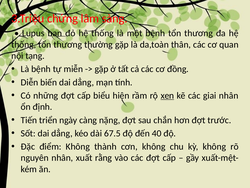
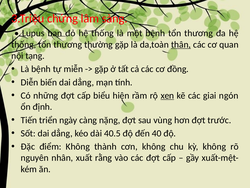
thân underline: none -> present (181, 44)
giai nhân: nhân -> ngón (229, 95)
chắn: chắn -> vùng (163, 120)
67.5: 67.5 -> 40.5 (112, 133)
